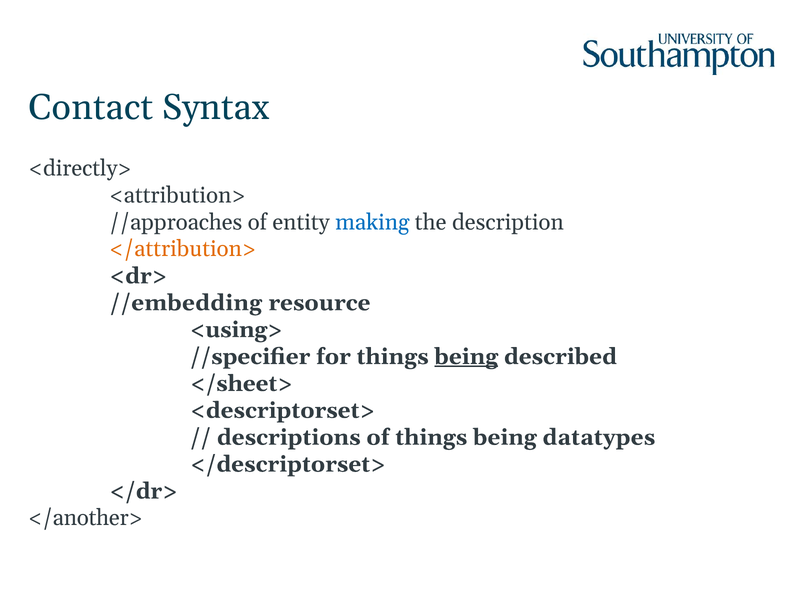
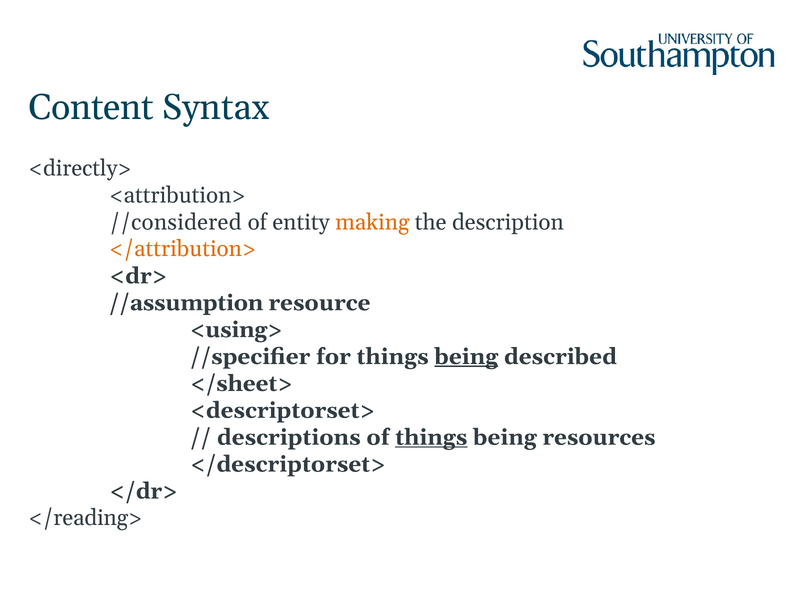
Contact: Contact -> Content (91, 107)
//approaches: //approaches -> //considered (176, 222)
making colour: blue -> orange (372, 222)
//embedding: //embedding -> //assumption (186, 303)
things underline: none -> present (431, 437)
datatypes: datatypes -> resources (599, 437)
</another>: </another> -> </reading> (86, 518)
